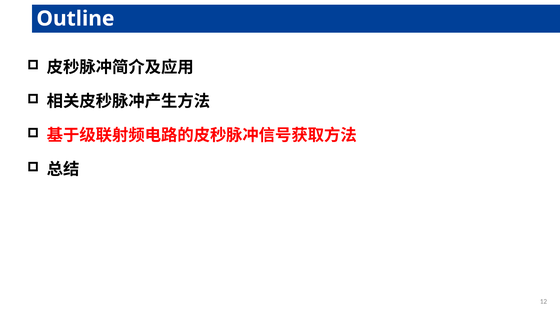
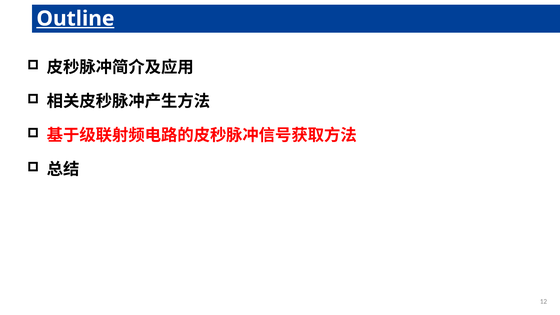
Outline underline: none -> present (75, 19)
